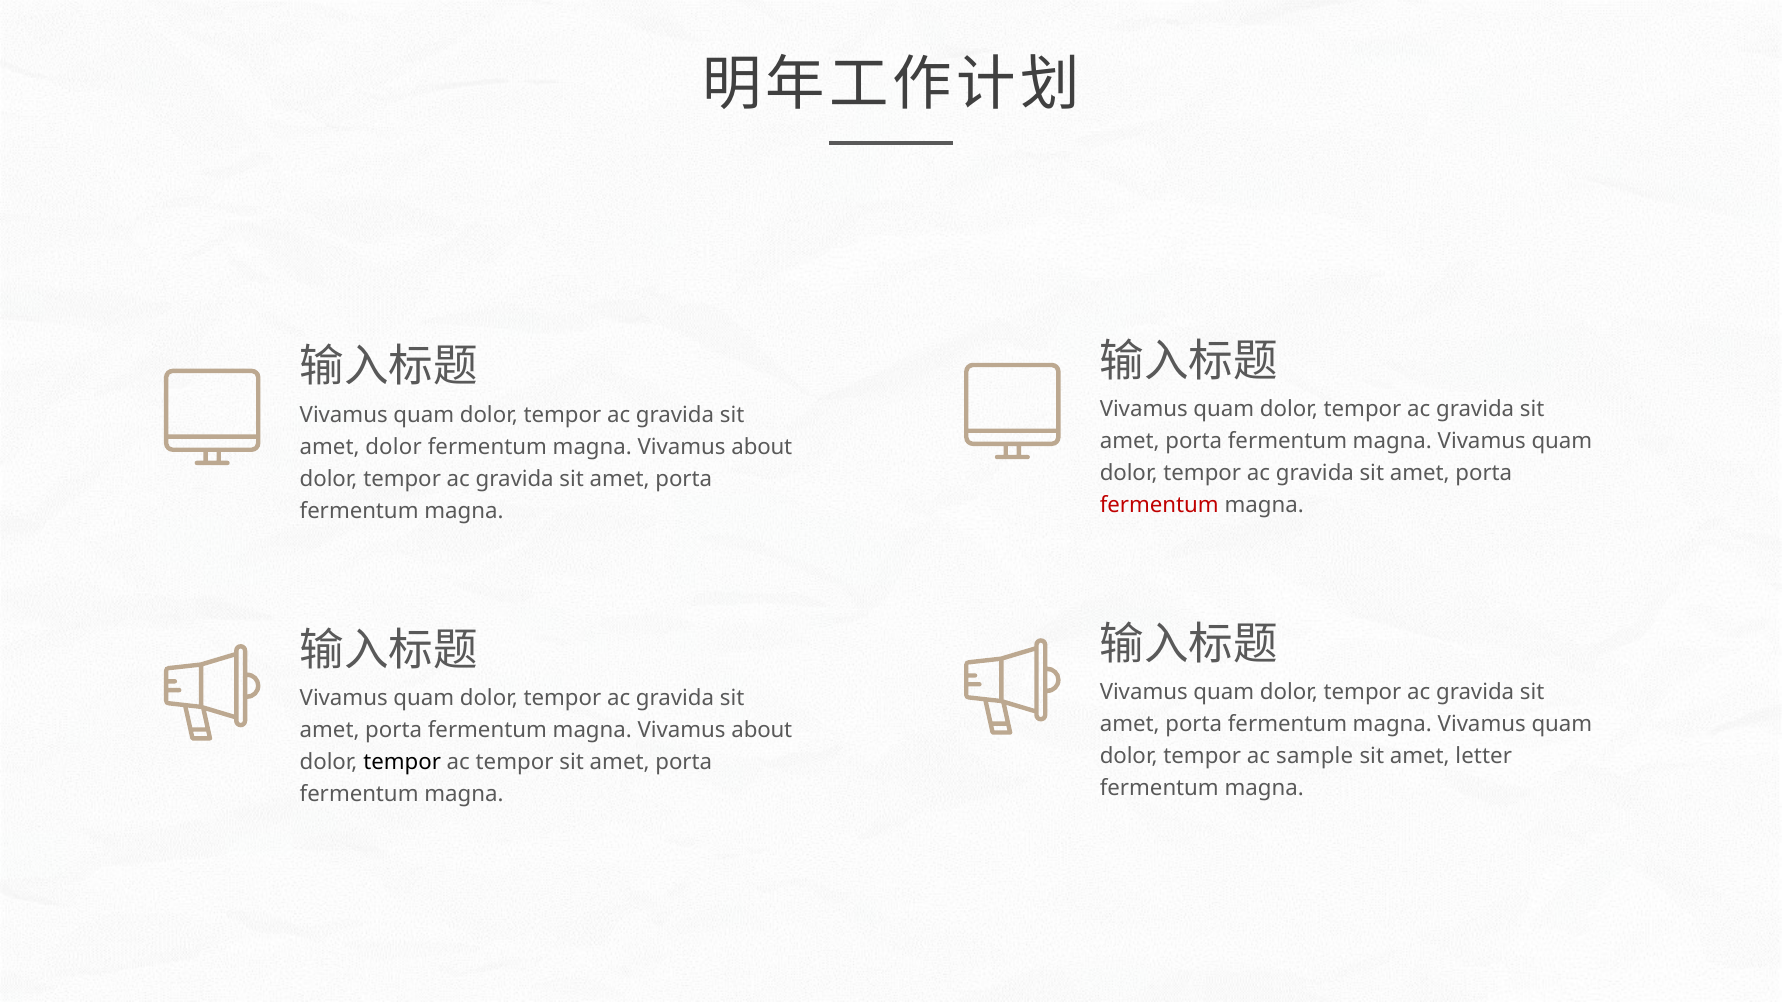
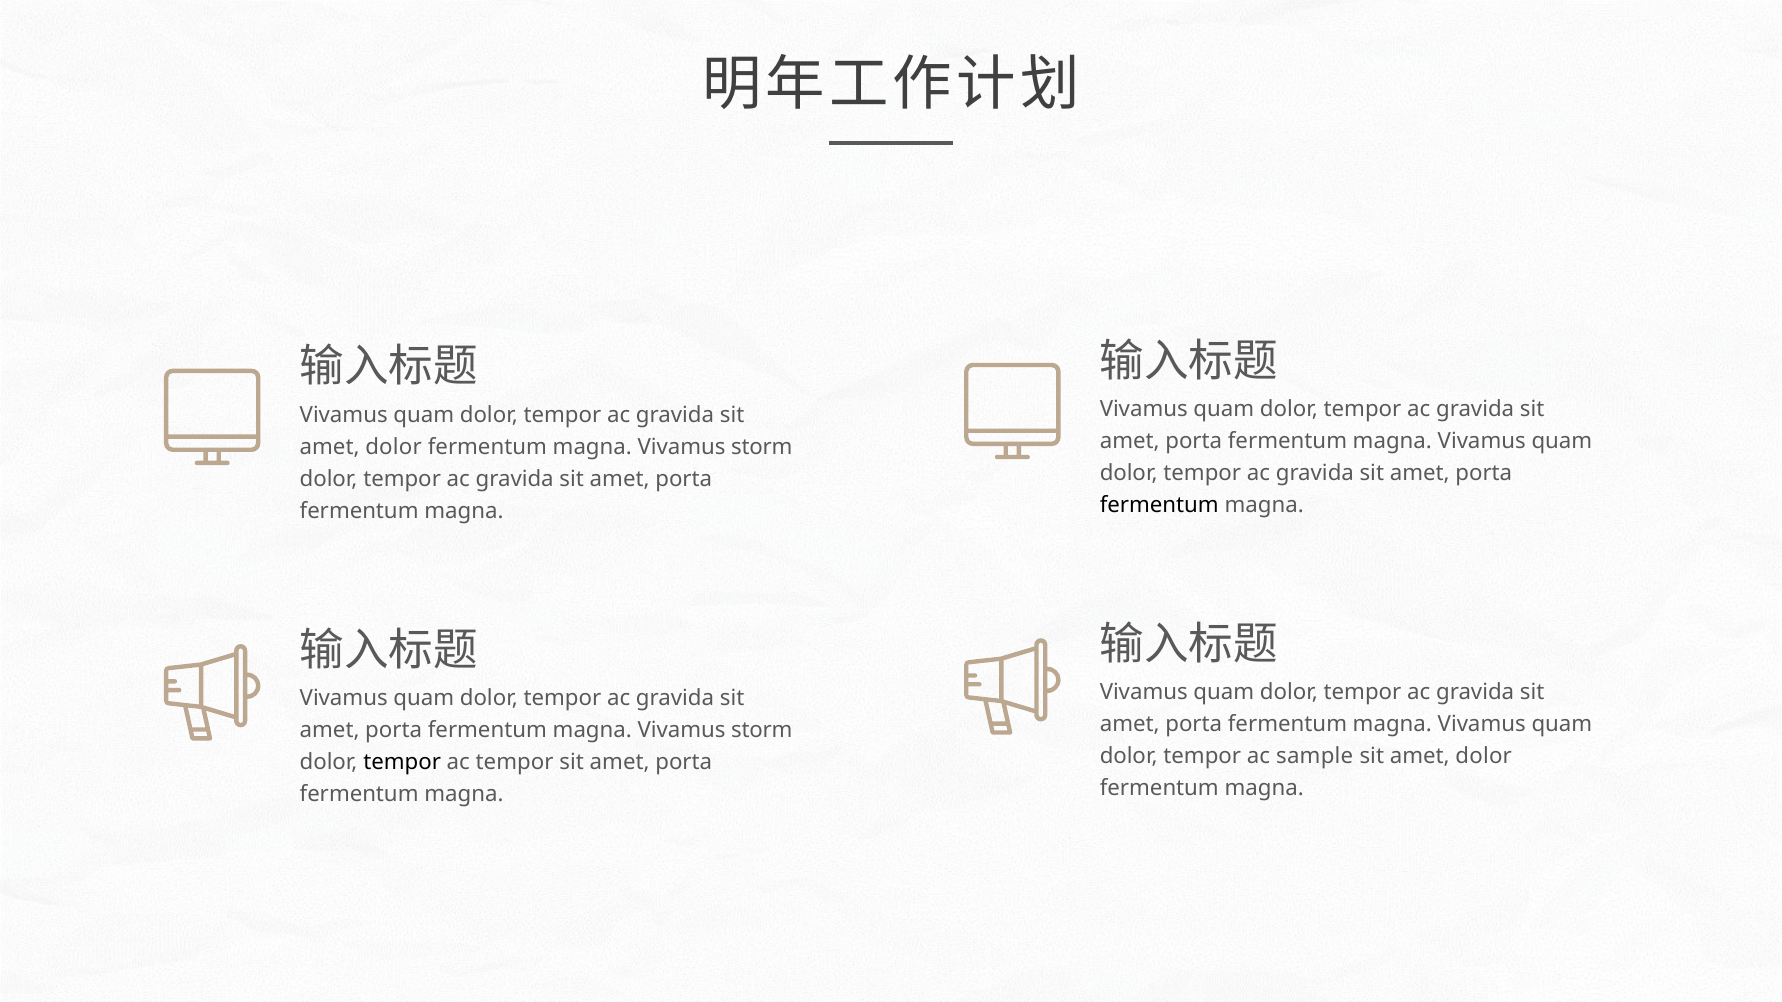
about: about -> storm (762, 447)
fermentum colour: red -> black (1159, 505)
about: about -> storm (762, 731)
letter: letter -> dolor (1484, 757)
